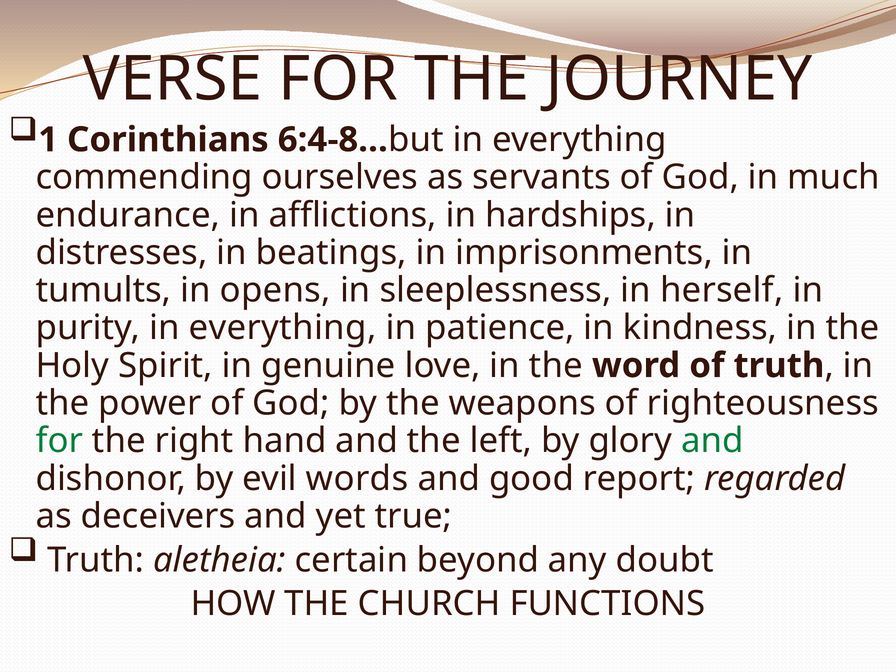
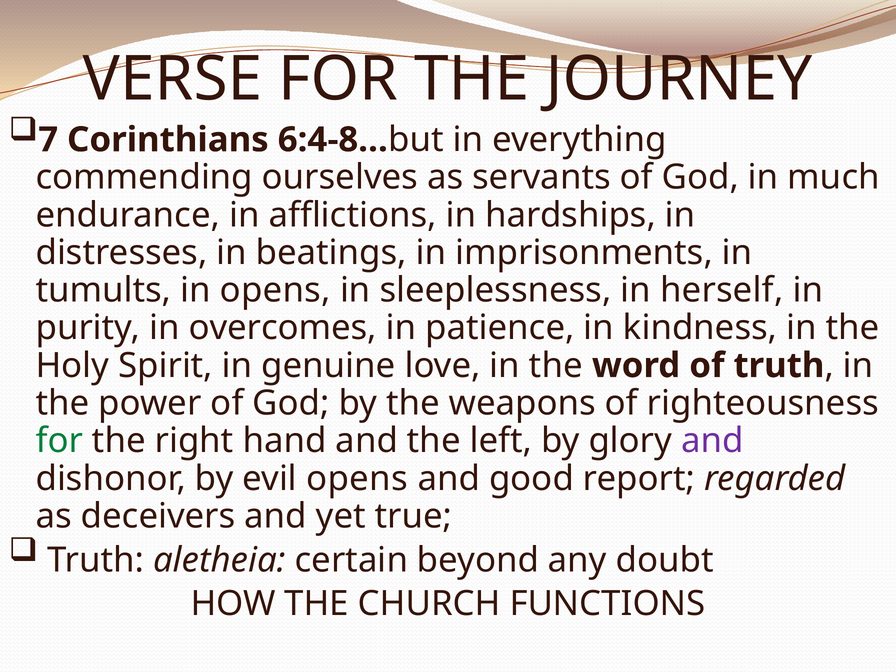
1: 1 -> 7 (48, 140)
purity in everything: everything -> overcomes (283, 328)
and colour: green -> purple (712, 441)
evil words: words -> opens (357, 479)
